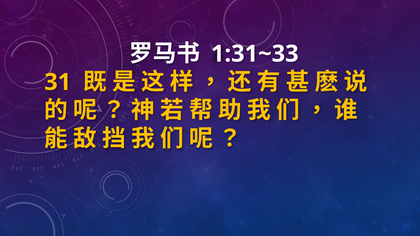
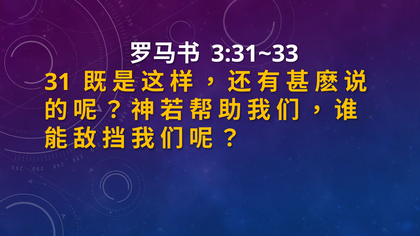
1:31~33: 1:31~33 -> 3:31~33 (255, 54)
